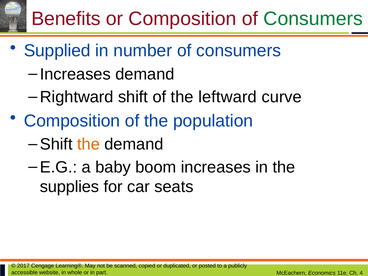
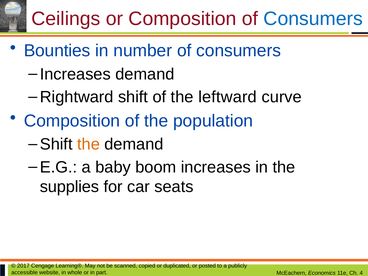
Benefits: Benefits -> Ceilings (66, 19)
Consumers colour: green -> blue (313, 19)
Supplied: Supplied -> Bounties (57, 51)
